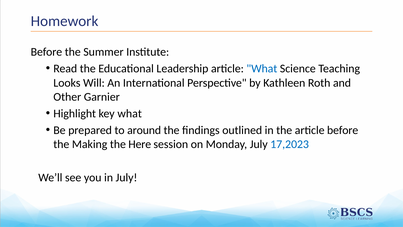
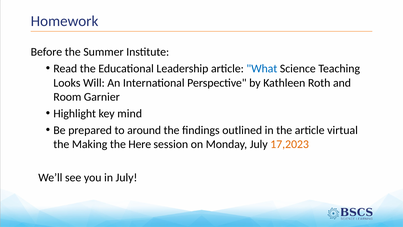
Other: Other -> Room (67, 97)
key what: what -> mind (130, 113)
article before: before -> virtual (343, 130)
17,2023 colour: blue -> orange (290, 144)
